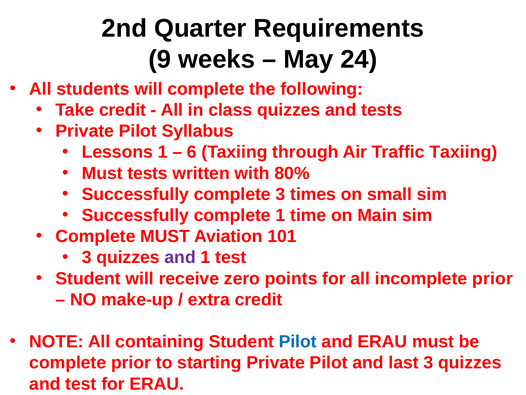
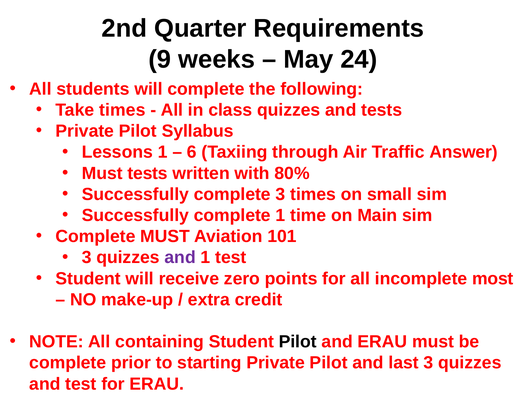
Take credit: credit -> times (122, 110)
Traffic Taxiing: Taxiing -> Answer (463, 152)
incomplete prior: prior -> most (493, 278)
Pilot colour: blue -> black (298, 341)
